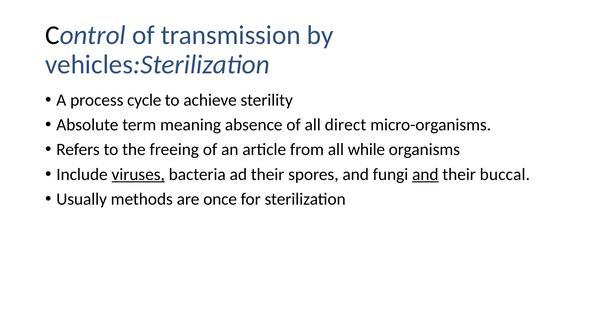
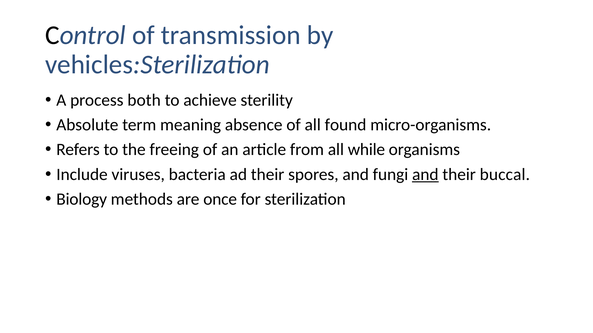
cycle: cycle -> both (144, 100)
direct: direct -> found (346, 125)
viruses underline: present -> none (138, 175)
Usually: Usually -> Biology (82, 200)
